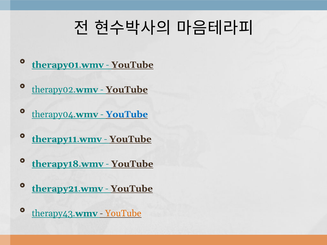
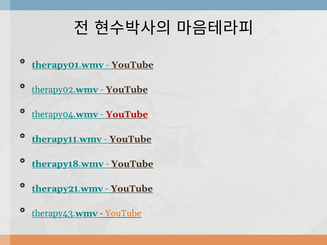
YouTube colour: blue -> red (127, 114)
